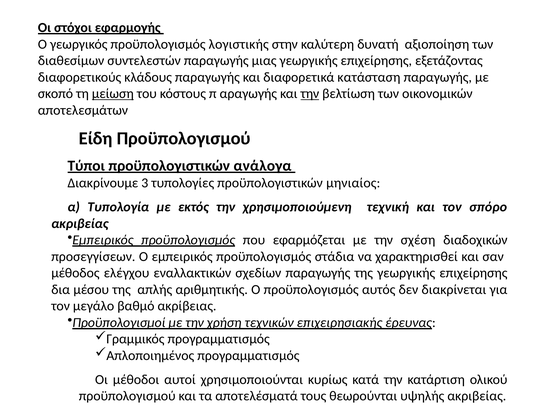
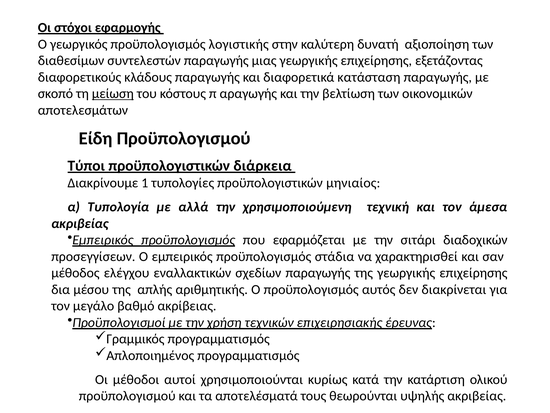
την underline: present -> none (310, 94)
ανάλογα: ανάλογα -> διάρκεια (263, 166)
3: 3 -> 1 (145, 183)
εκτός: εκτός -> αλλά (193, 207)
σπόρο: σπόρο -> άμεσα (488, 207)
σχέση: σχέση -> σιτάρι (418, 240)
